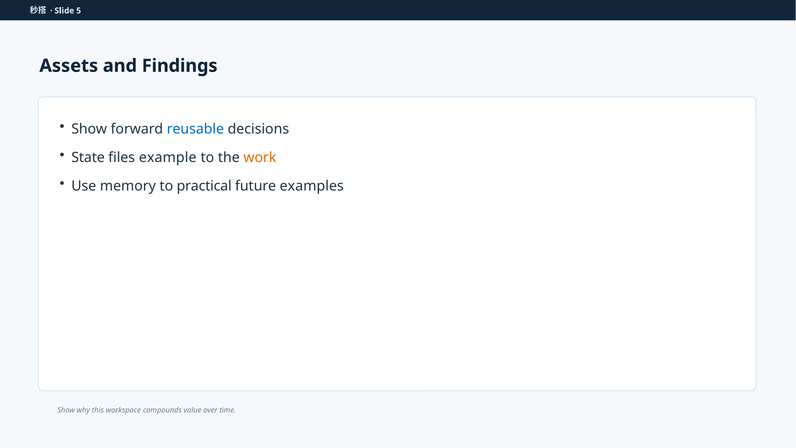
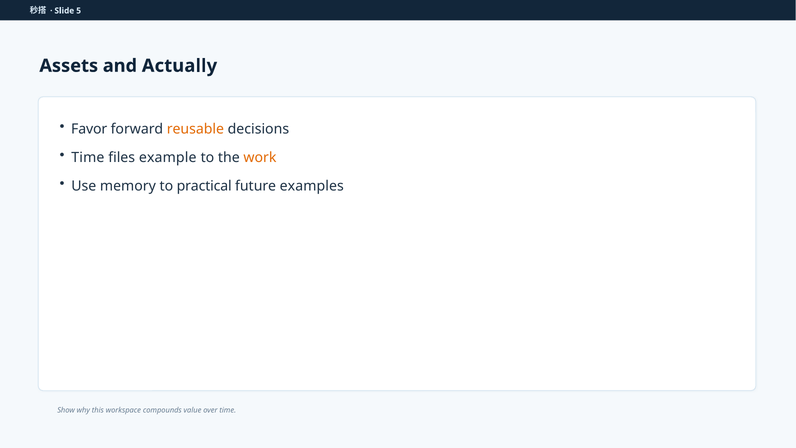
Findings: Findings -> Actually (179, 66)
Show: Show -> Favor (89, 129)
reusable colour: blue -> orange (195, 129)
State: State -> Time (88, 157)
